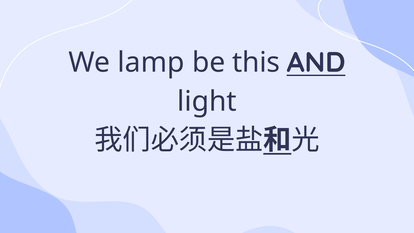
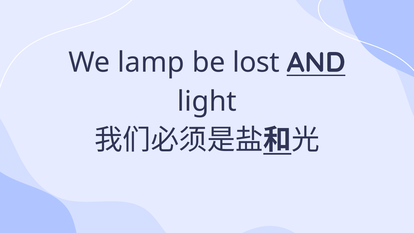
this: this -> lost (256, 62)
